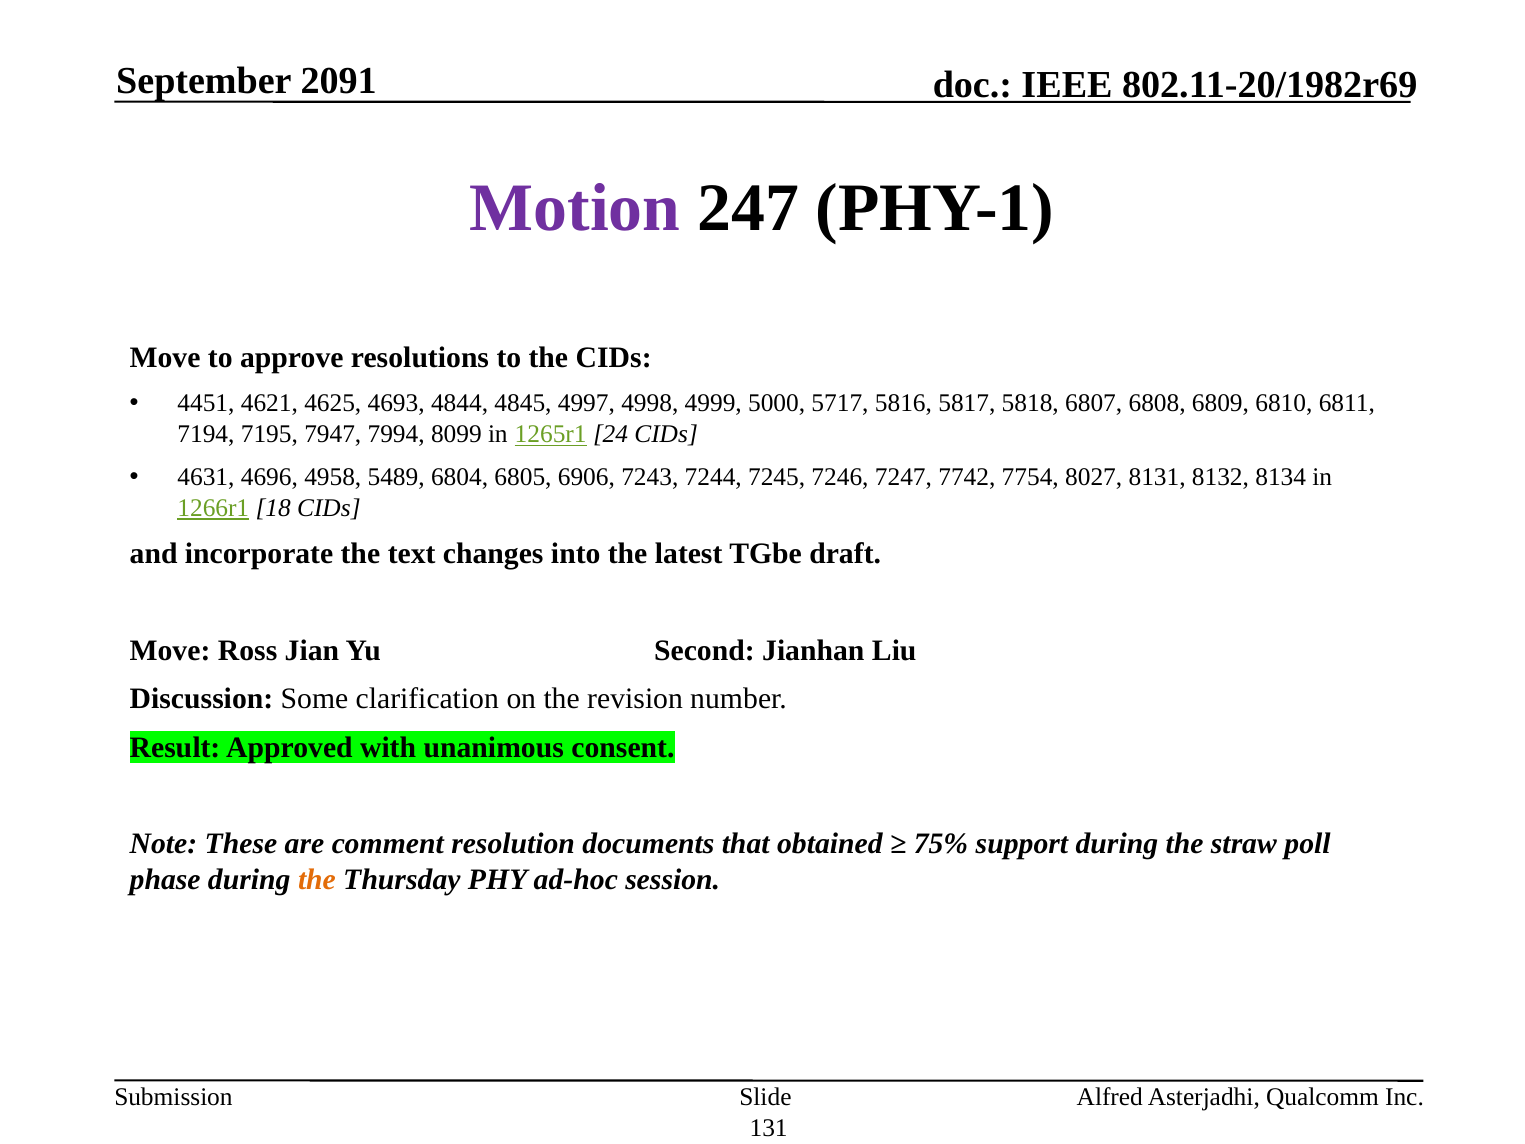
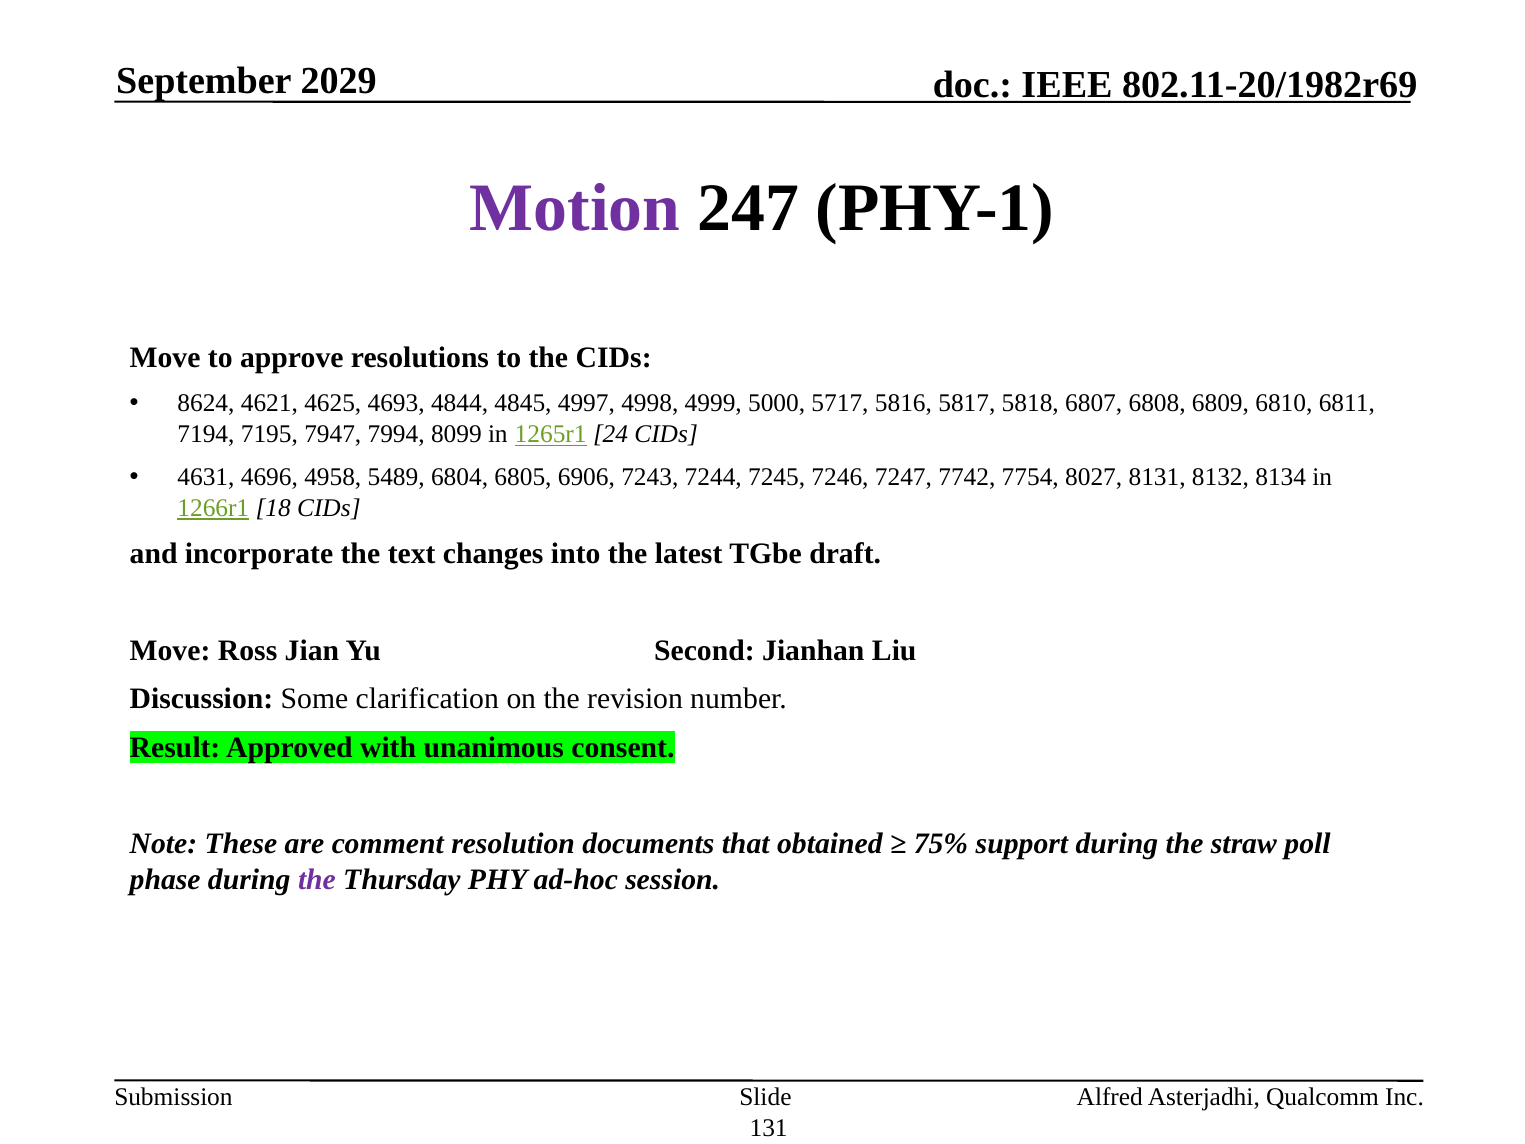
2091: 2091 -> 2029 (339, 81)
4451: 4451 -> 8624 (206, 403)
the colour: orange -> purple (317, 879)
